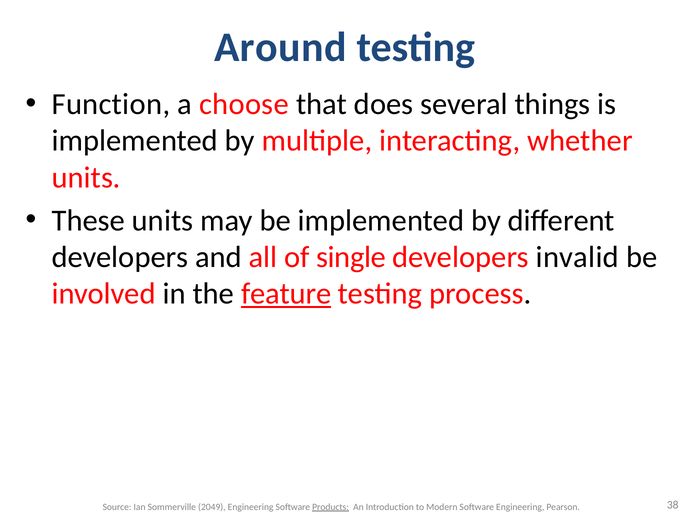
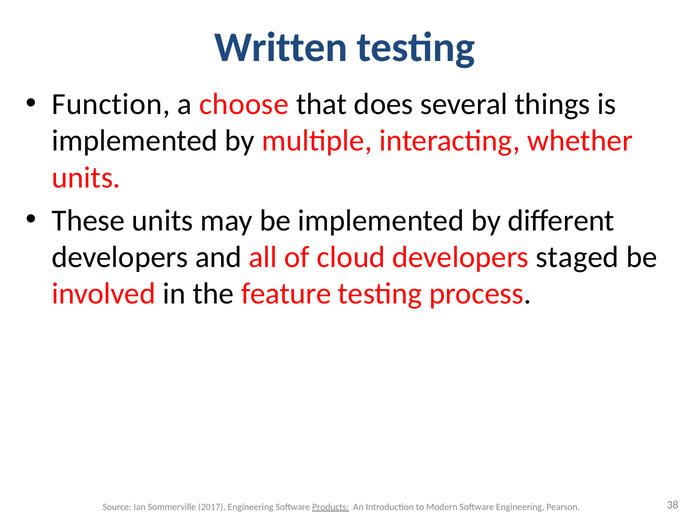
Around: Around -> Written (281, 47)
single: single -> cloud (351, 257)
invalid: invalid -> staged (577, 257)
feature underline: present -> none (286, 294)
2049: 2049 -> 2017 (212, 507)
